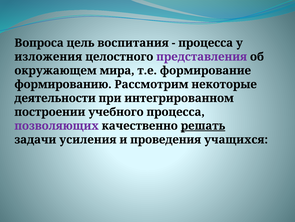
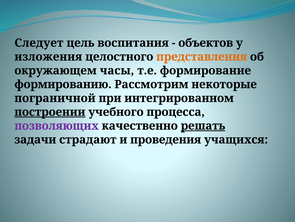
Вопроса: Вопроса -> Следует (39, 43)
процесса: процесса -> объектов (206, 43)
представления colour: purple -> orange (202, 57)
мира: мира -> часы (117, 70)
деятельности: деятельности -> пограничной (55, 98)
построении underline: none -> present (50, 112)
усиления: усиления -> страдают (88, 139)
